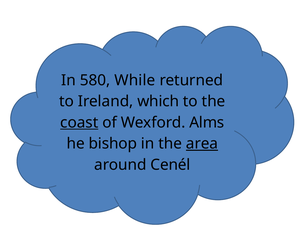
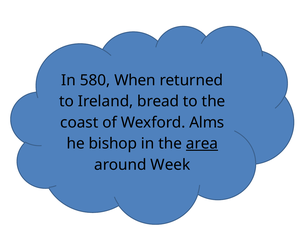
While: While -> When (135, 80)
which: which -> bread (158, 101)
coast underline: present -> none (79, 123)
Cenél: Cenél -> Week (170, 165)
